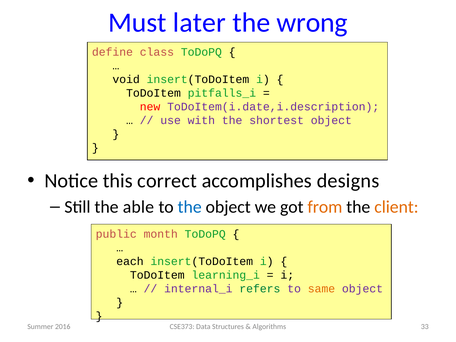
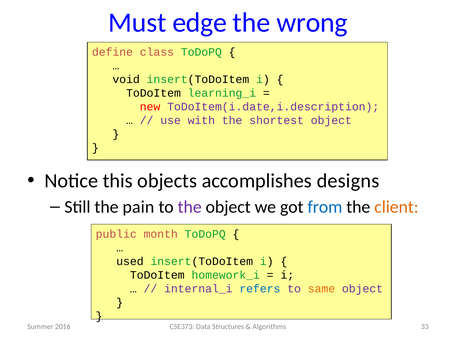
later: later -> edge (200, 23)
pitfalls_i: pitfalls_i -> learning_i (222, 93)
correct: correct -> objects (167, 181)
able: able -> pain (138, 207)
the colour: blue -> purple (190, 207)
from colour: orange -> blue (325, 207)
each: each -> used (130, 261)
learning_i: learning_i -> homework_i (226, 275)
refers colour: green -> blue (260, 289)
